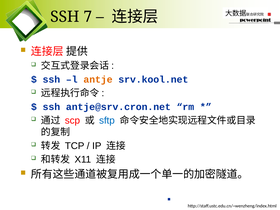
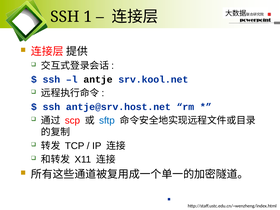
7: 7 -> 1 (88, 17)
antje colour: orange -> black (98, 79)
antje@srv.cron.net: antje@srv.cron.net -> antje@srv.host.net (118, 107)
